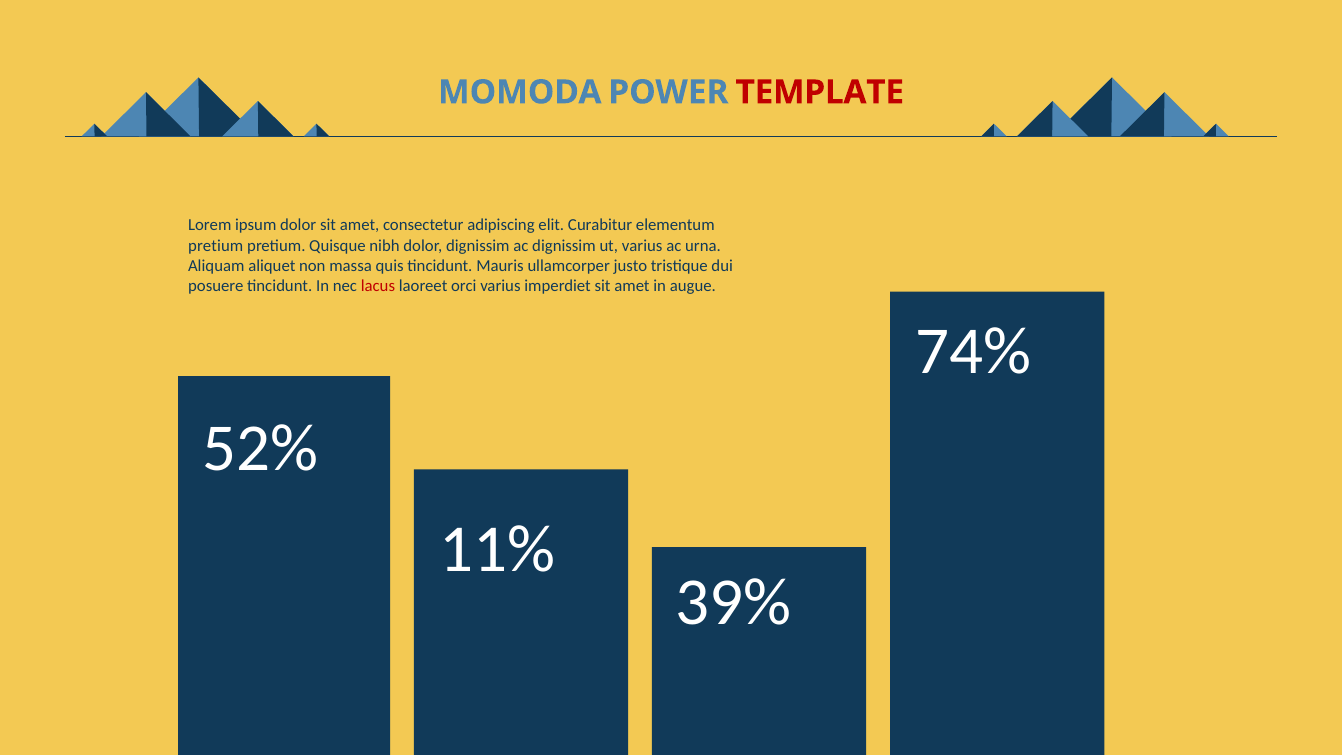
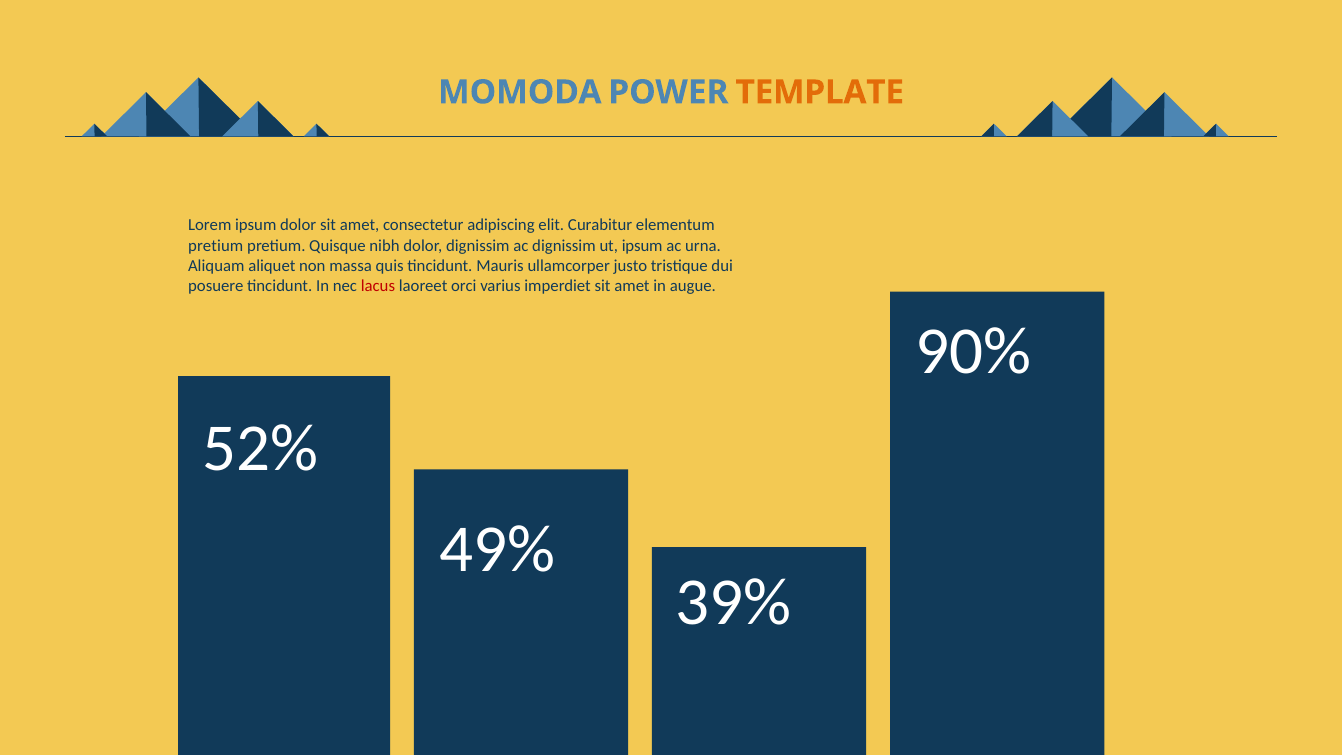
TEMPLATE colour: red -> orange (820, 92)
ut varius: varius -> ipsum (642, 246)
74%: 74% -> 90% (973, 352)
11%: 11% -> 49% (498, 550)
